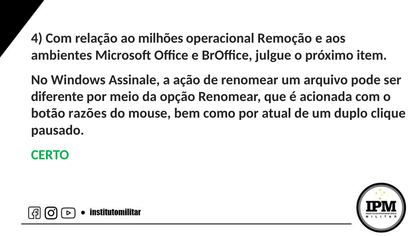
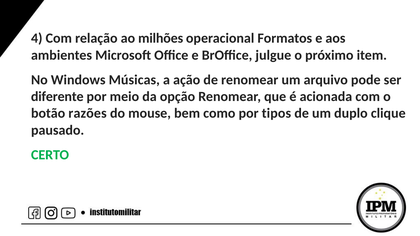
Remoção: Remoção -> Formatos (285, 38)
Assinale: Assinale -> Músicas (134, 80)
atual: atual -> tipos (276, 113)
